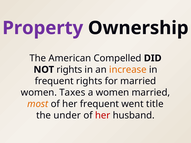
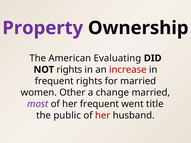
Compelled: Compelled -> Evaluating (117, 58)
increase colour: orange -> red (128, 70)
Taxes: Taxes -> Other (72, 93)
a women: women -> change (112, 93)
most colour: orange -> purple (38, 104)
under: under -> public (67, 116)
